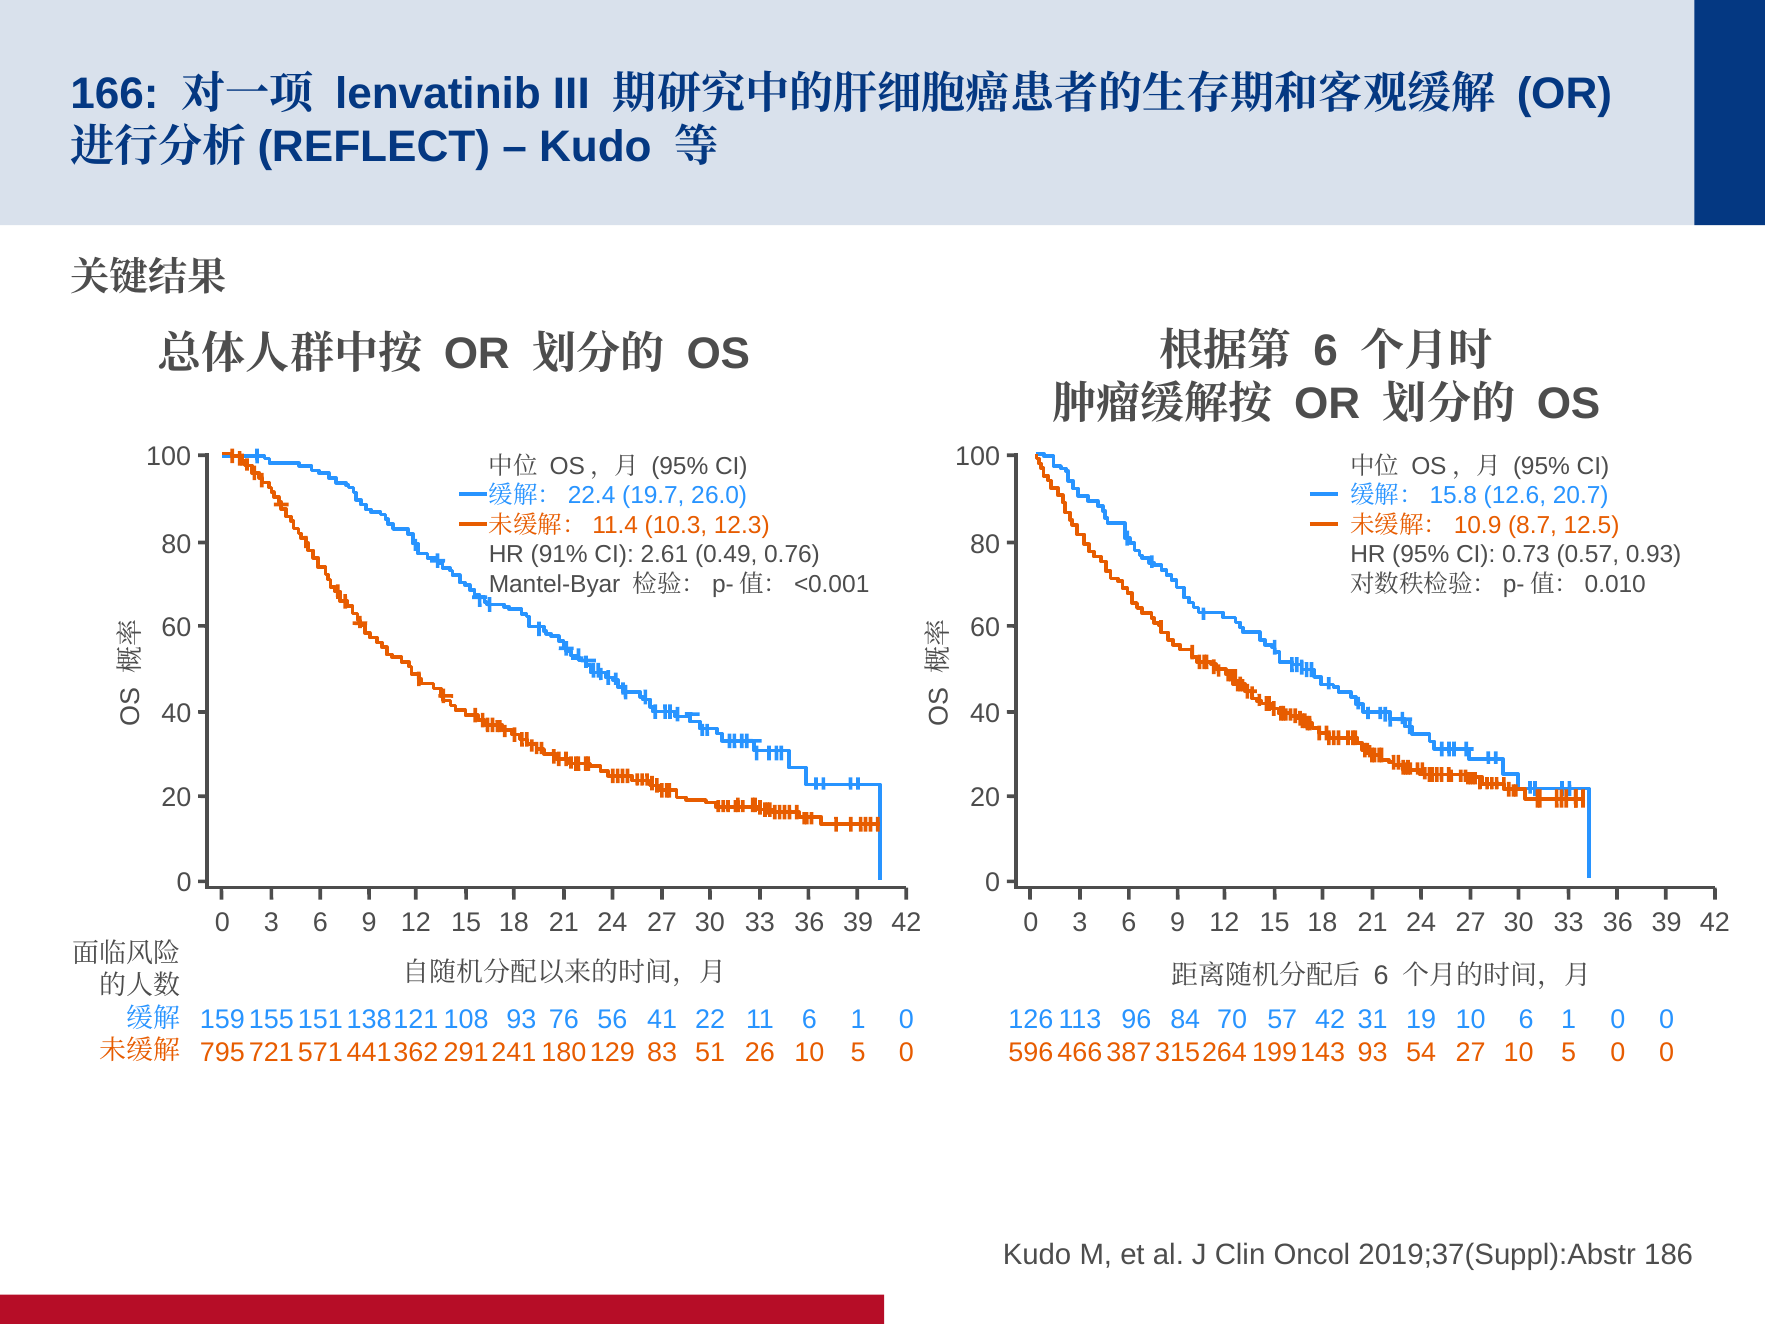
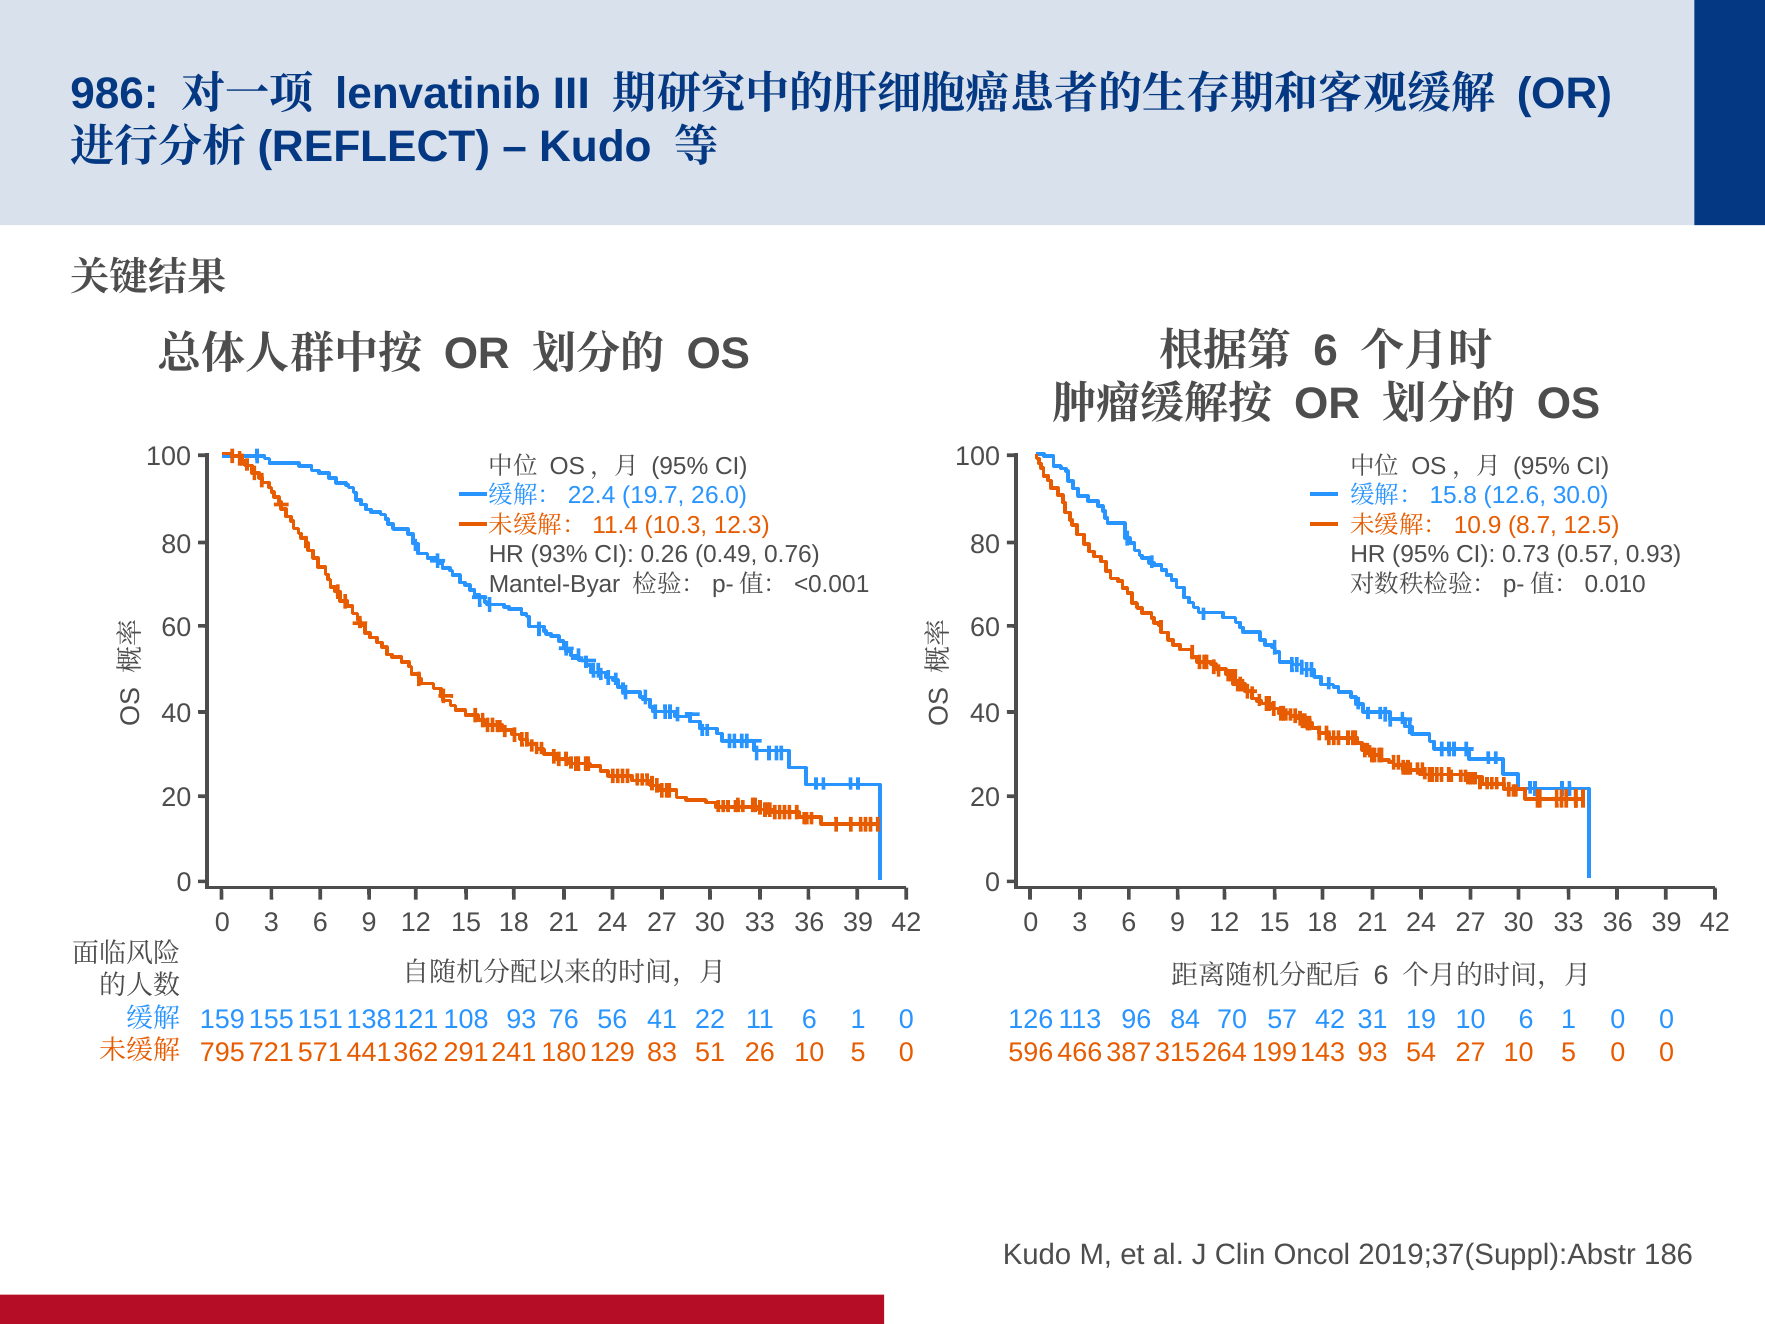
166: 166 -> 986 (115, 94)
20.7: 20.7 -> 30.0 (1581, 495)
91%: 91% -> 93% (559, 554)
2.61: 2.61 -> 0.26 (664, 554)
